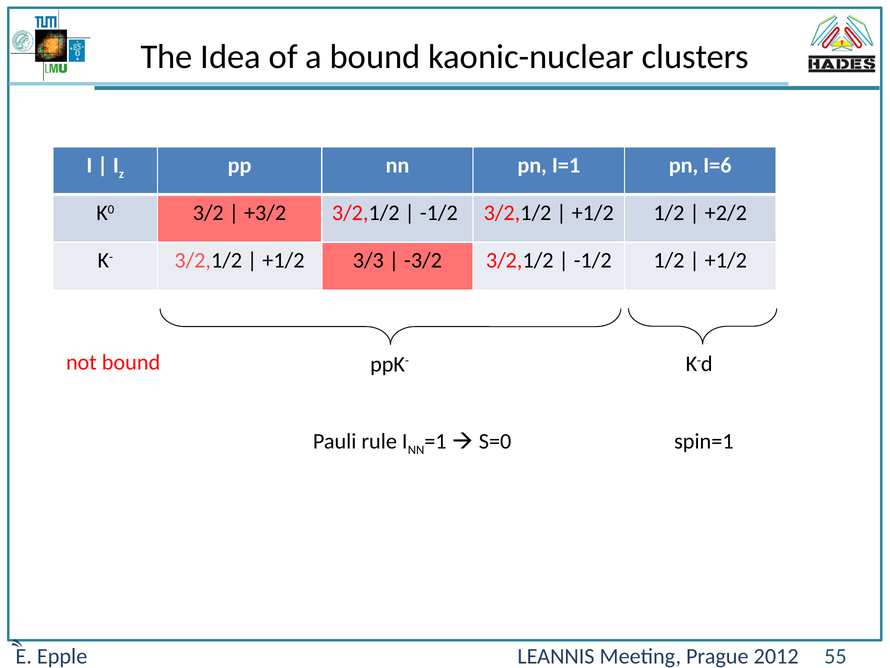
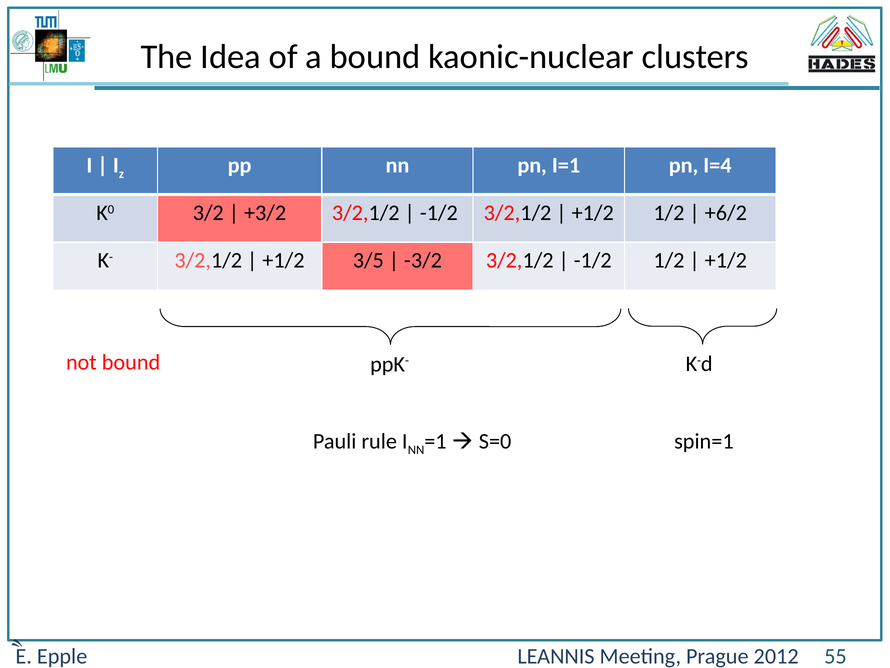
I=6: I=6 -> I=4 (717, 165)
+2/2: +2/2 -> +6/2 (726, 213)
3/3: 3/3 -> 3/5 (368, 260)
